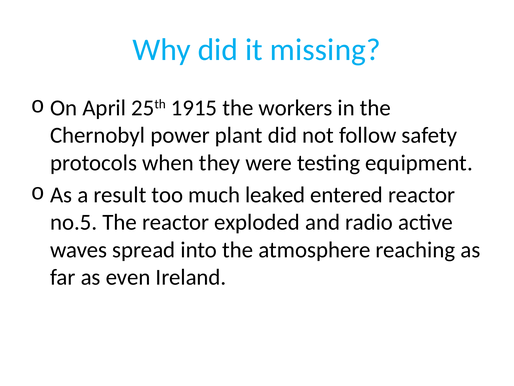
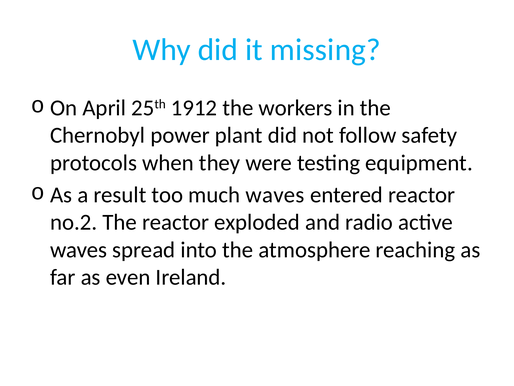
1915: 1915 -> 1912 (194, 108)
much leaked: leaked -> waves (275, 195)
no.5: no.5 -> no.2 (74, 222)
